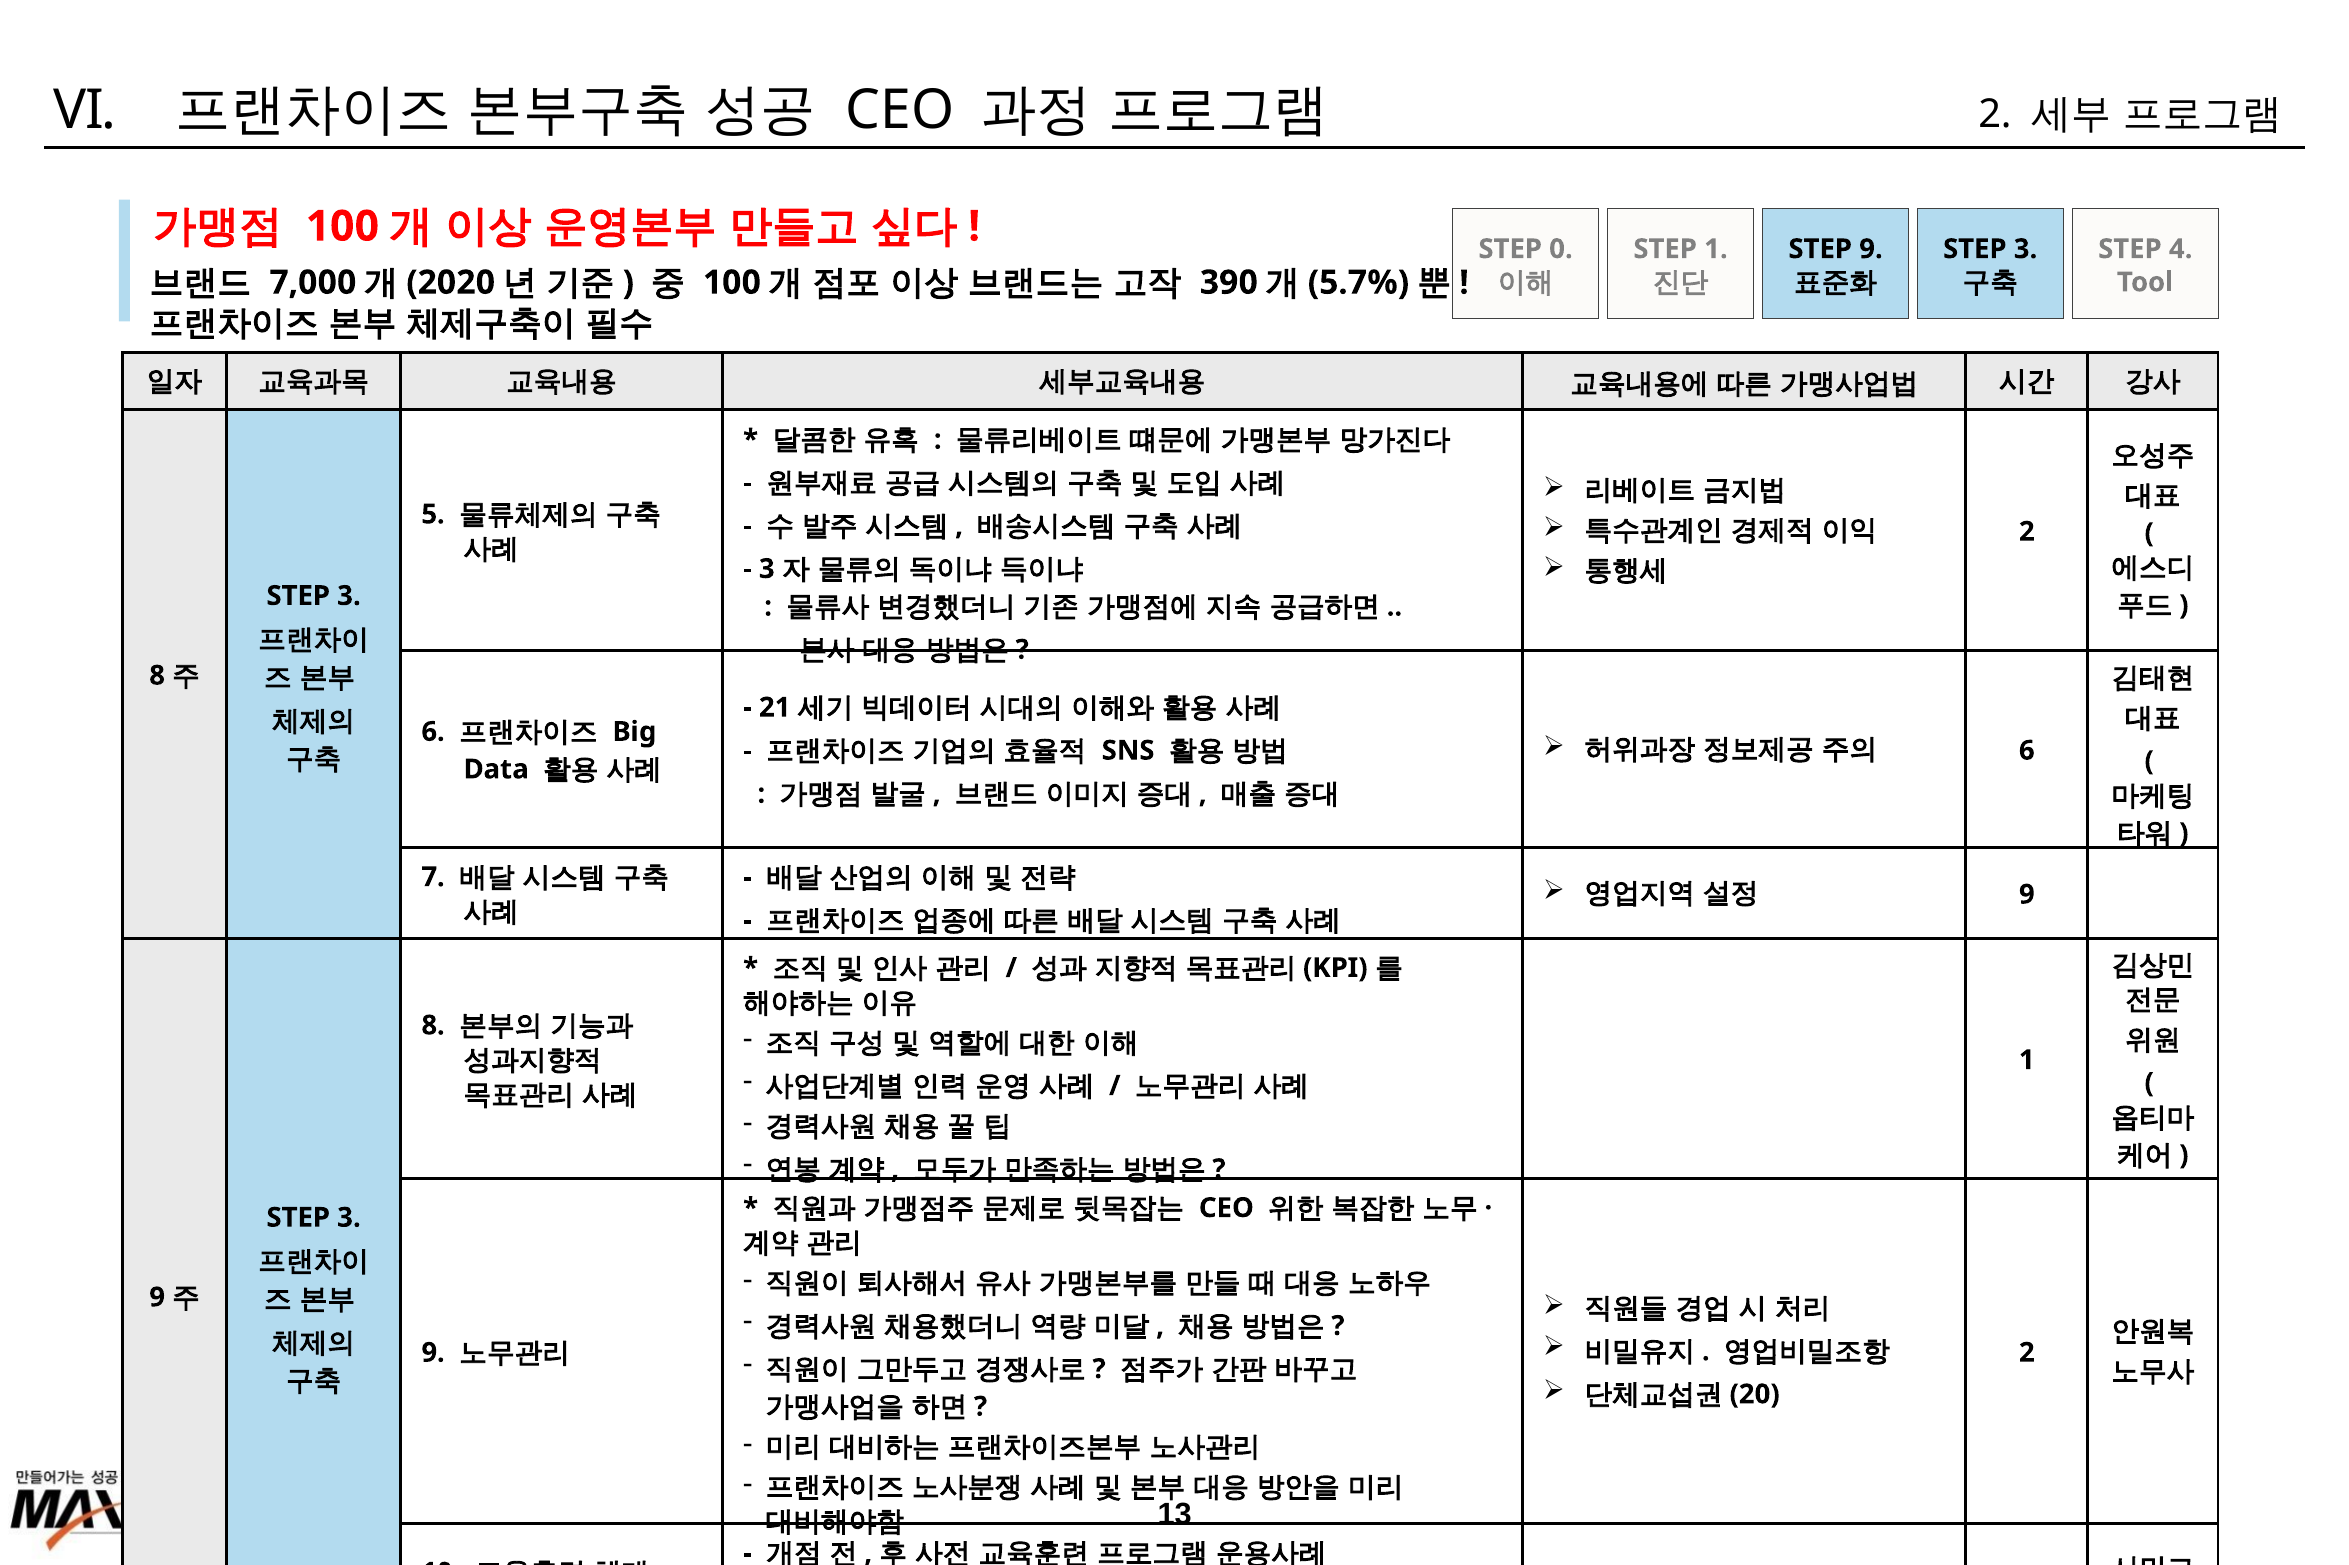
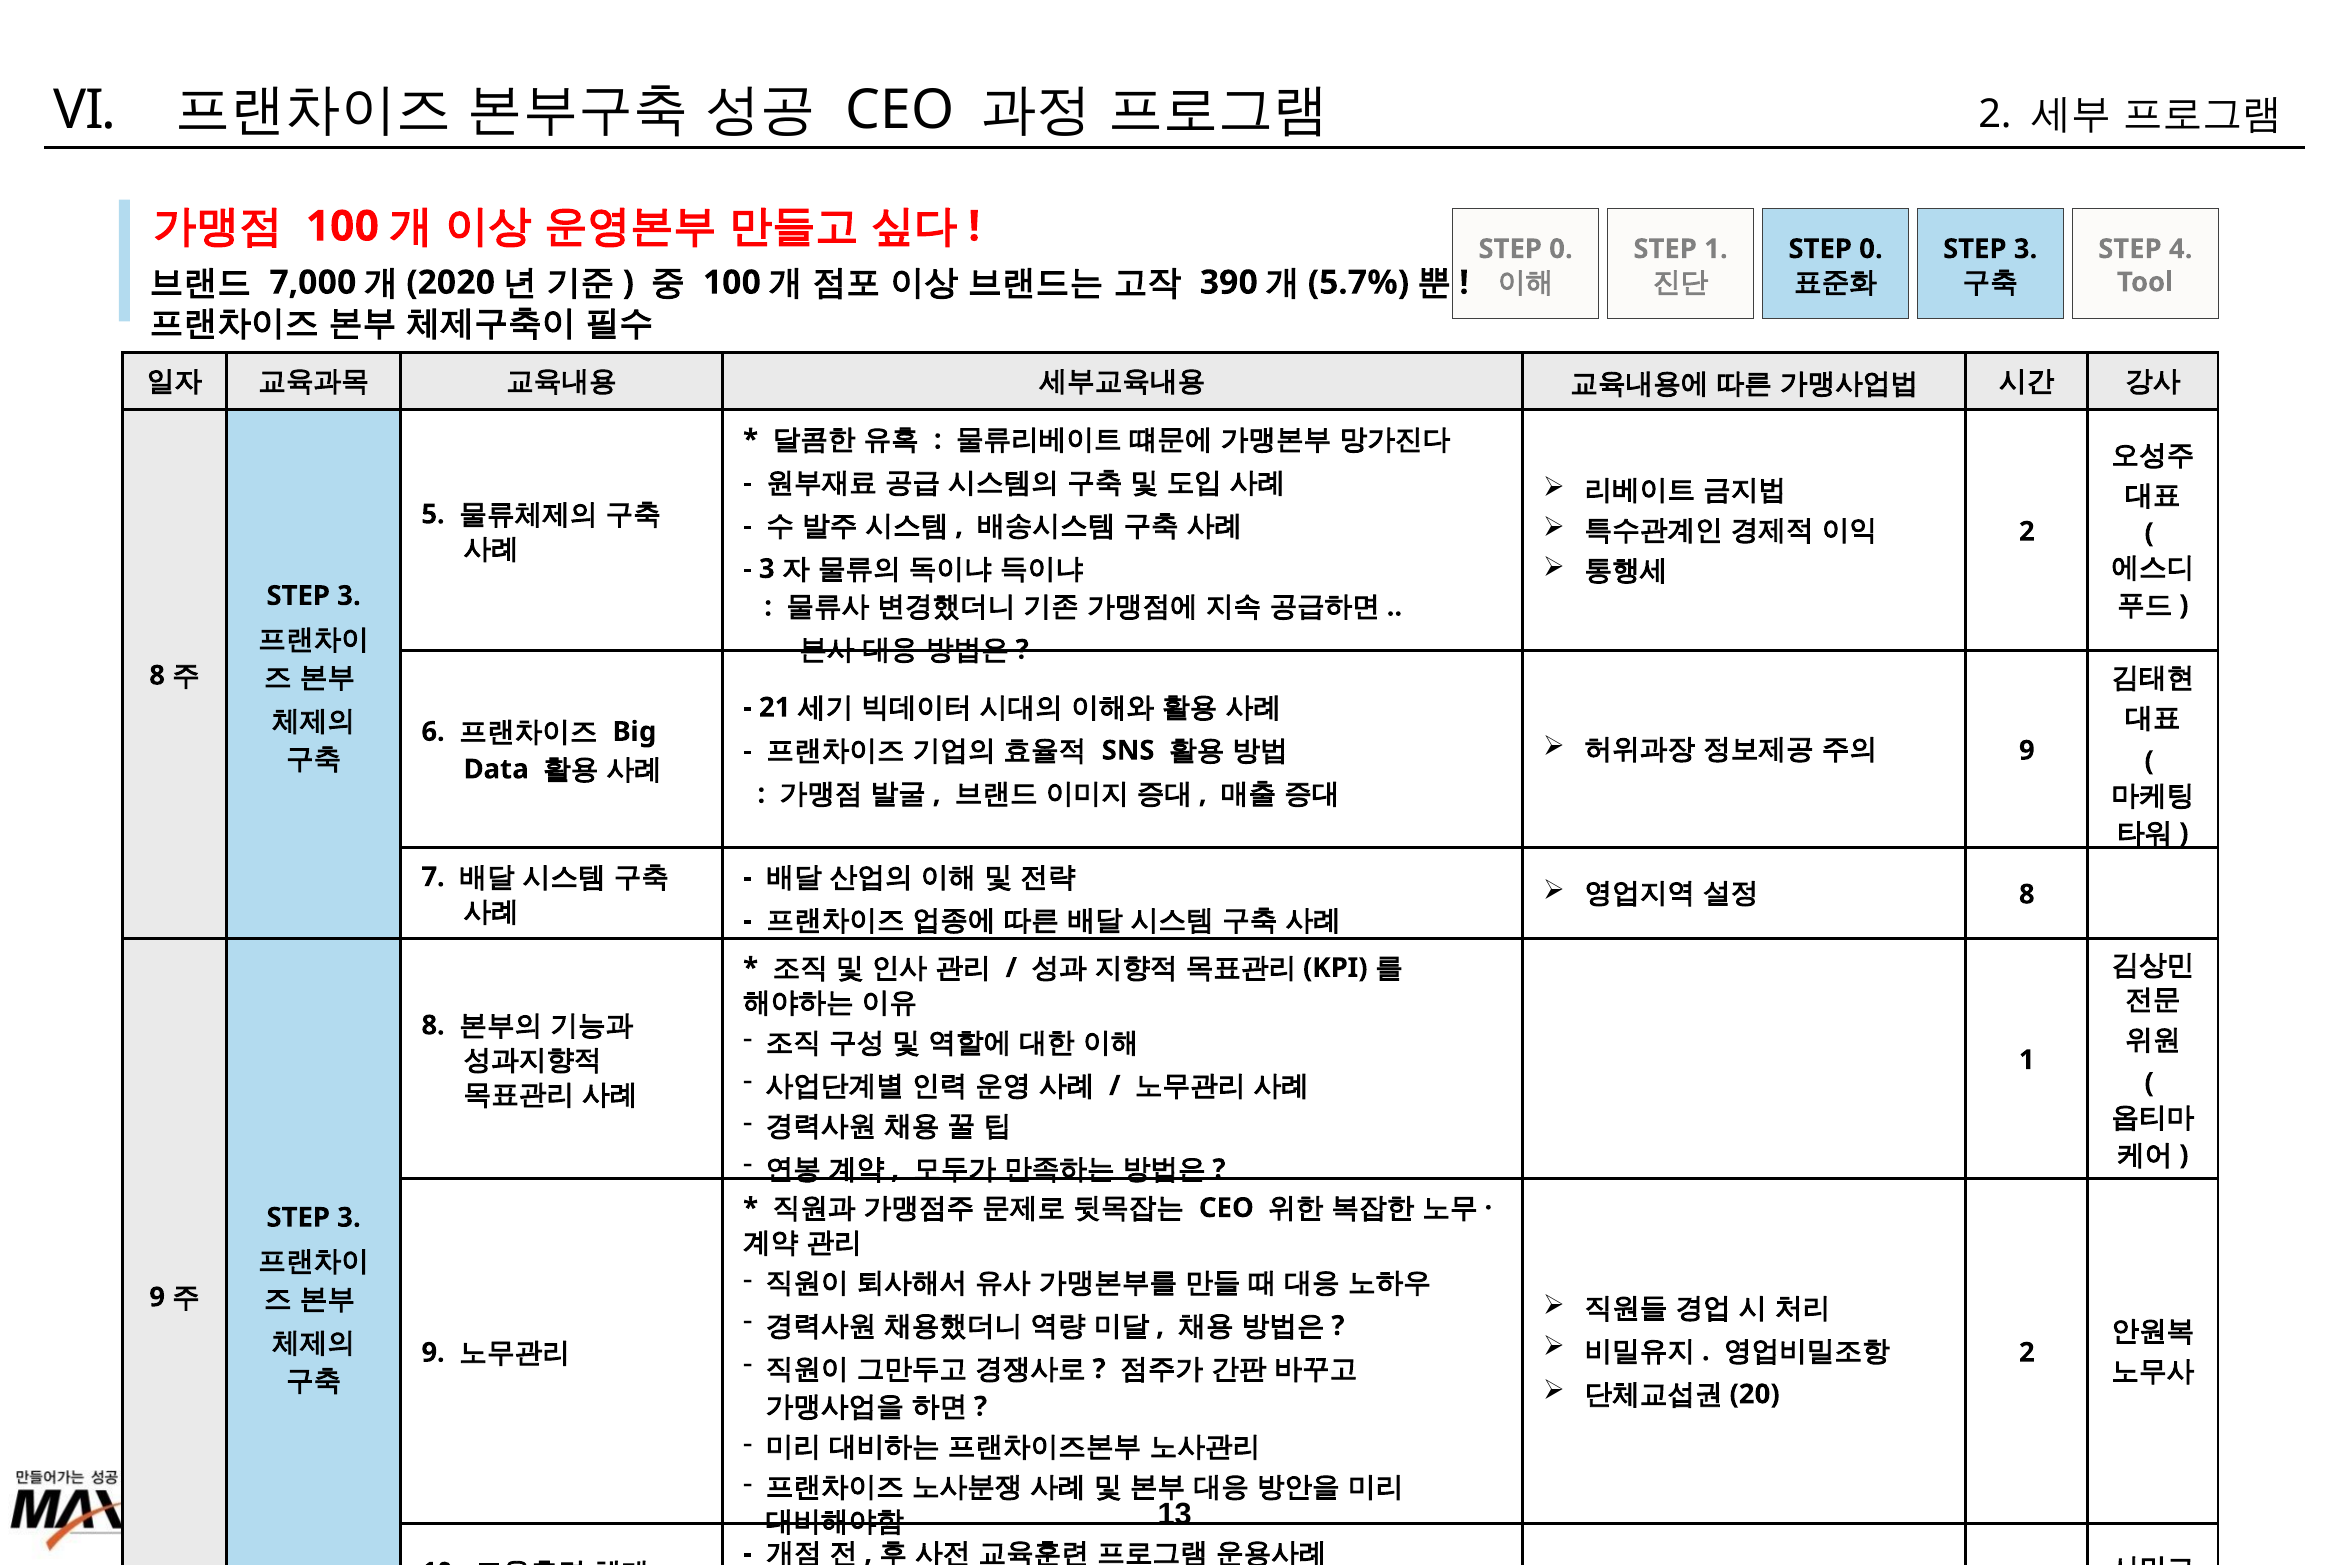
9: 9 -> 0 (1871, 249)
6: 6 -> 9 (2027, 751)
9: 9 -> 8 (2027, 895)
